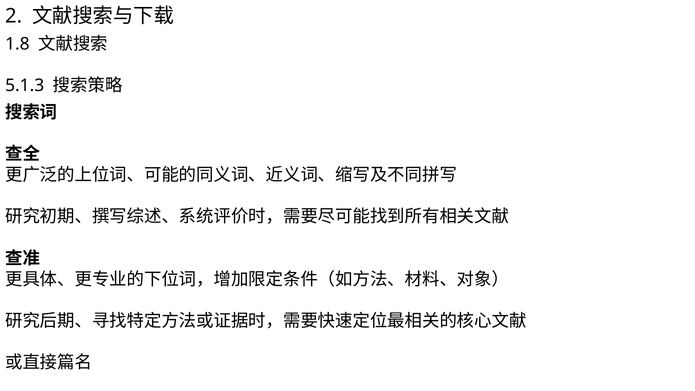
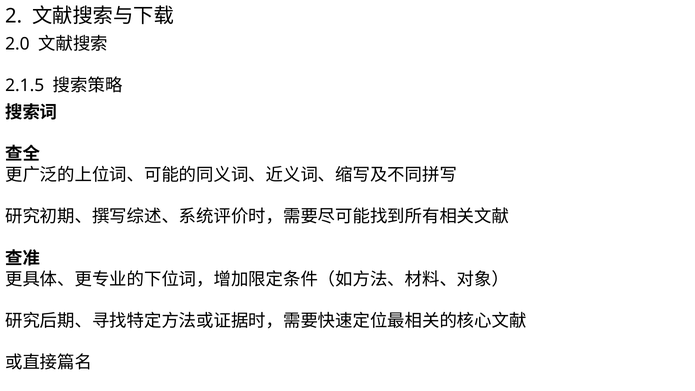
1.8: 1.8 -> 2.0 (17, 44)
5.1.3: 5.1.3 -> 2.1.5 (25, 86)
